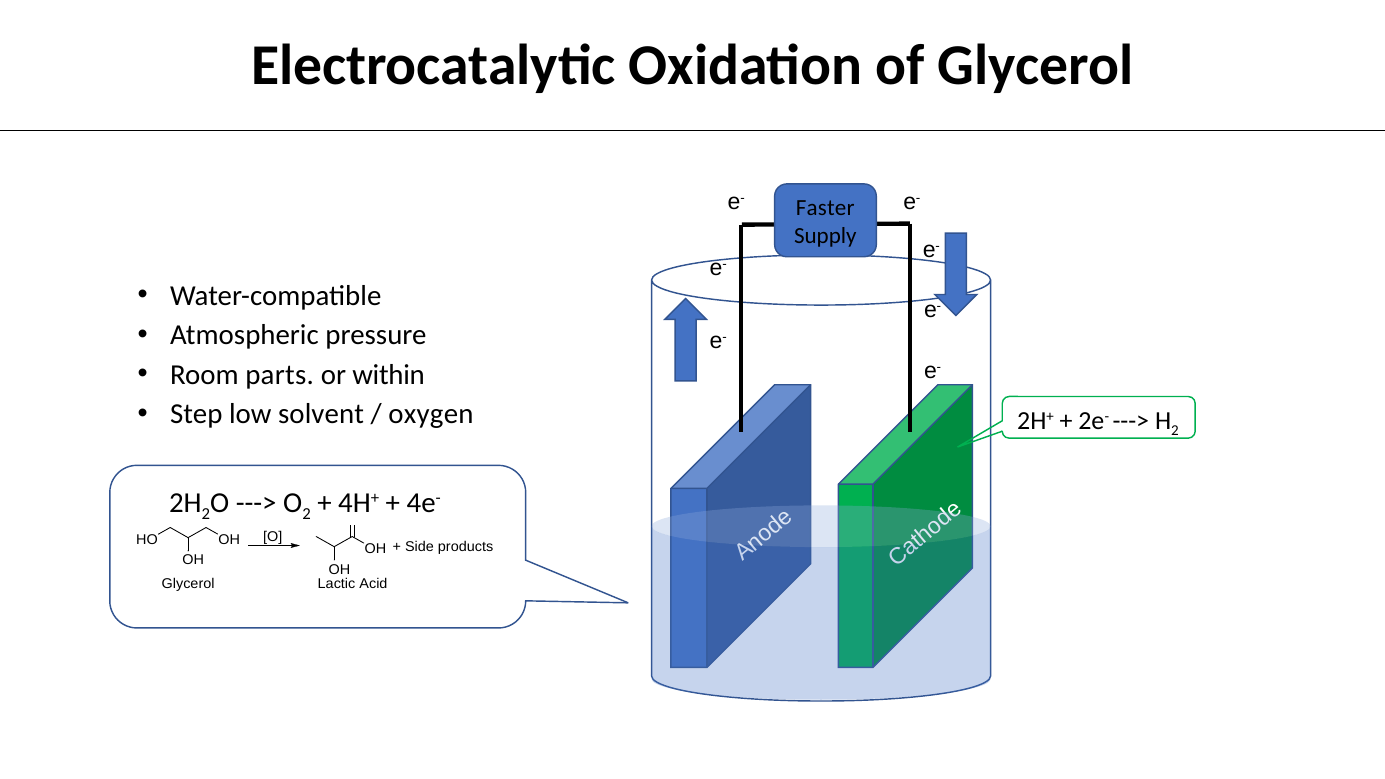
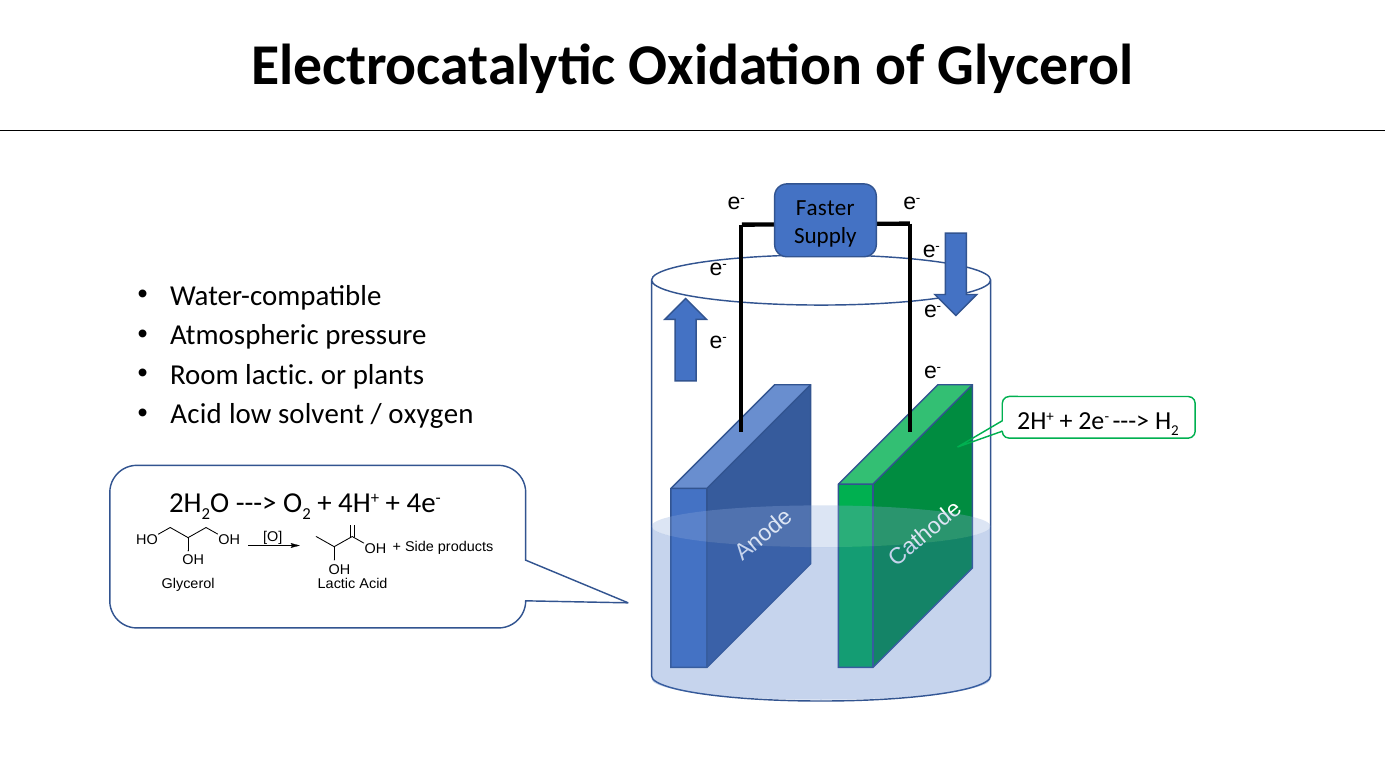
Room parts: parts -> lactic (280, 375)
within: within -> plants (388, 375)
Step: Step -> Acid (196, 414)
